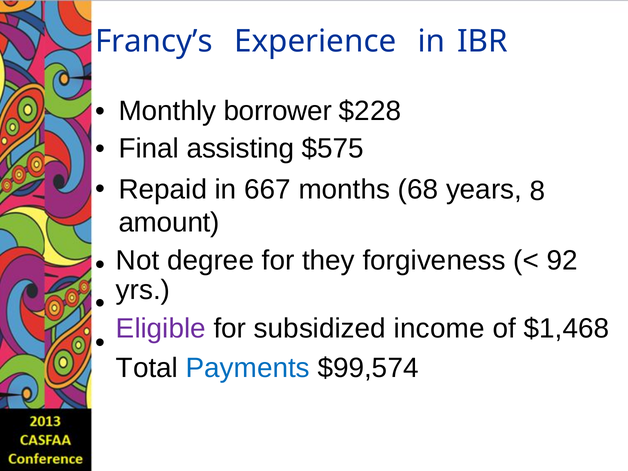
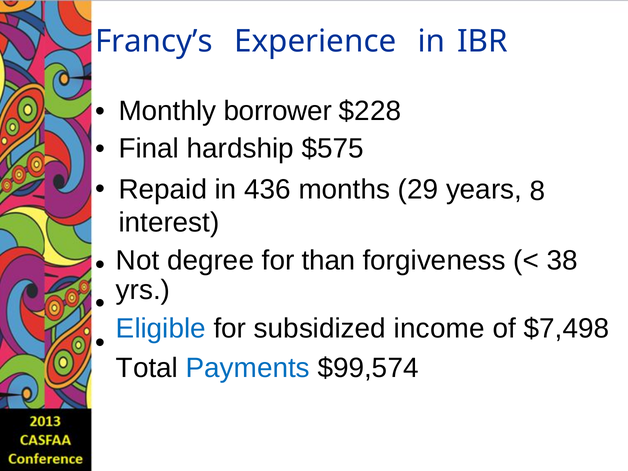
assisting: assisting -> hardship (240, 148)
667: 667 -> 436 (268, 189)
68: 68 -> 29 (418, 189)
amount: amount -> interest (169, 223)
they: they -> than (329, 261)
92: 92 -> 38 (562, 261)
Eligible colour: purple -> blue (161, 328)
$1,468: $1,468 -> $7,498 (567, 328)
